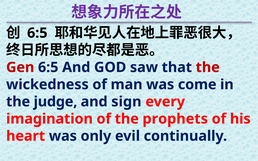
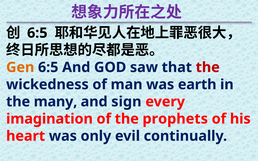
Gen colour: red -> orange (20, 67)
come: come -> earth (197, 85)
judge: judge -> many (55, 102)
